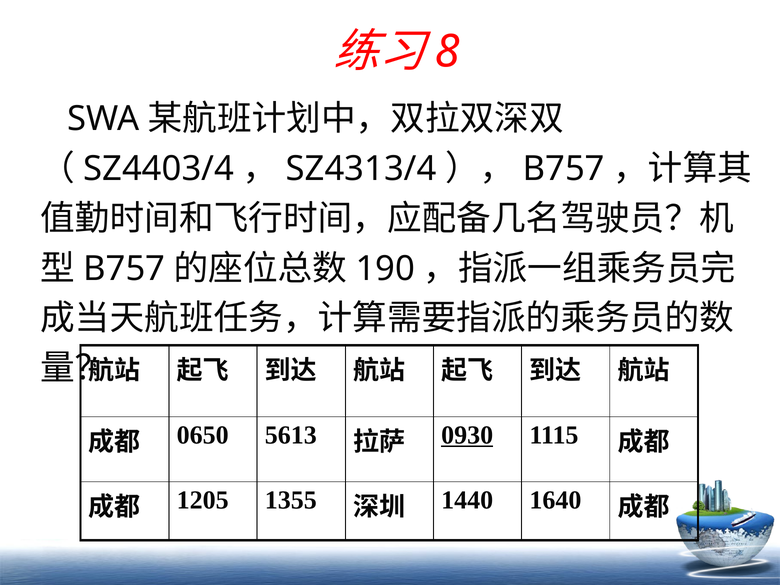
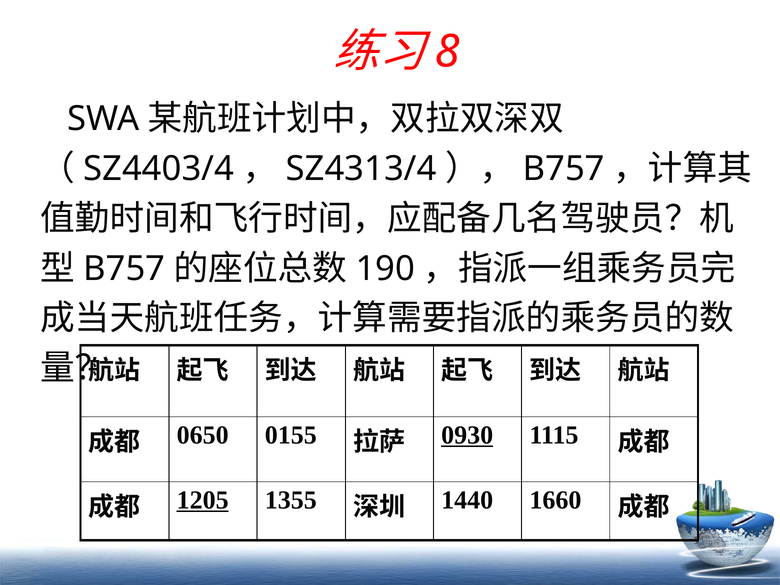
5613: 5613 -> 0155 (291, 435)
1205 underline: none -> present (203, 500)
1640: 1640 -> 1660 (555, 500)
